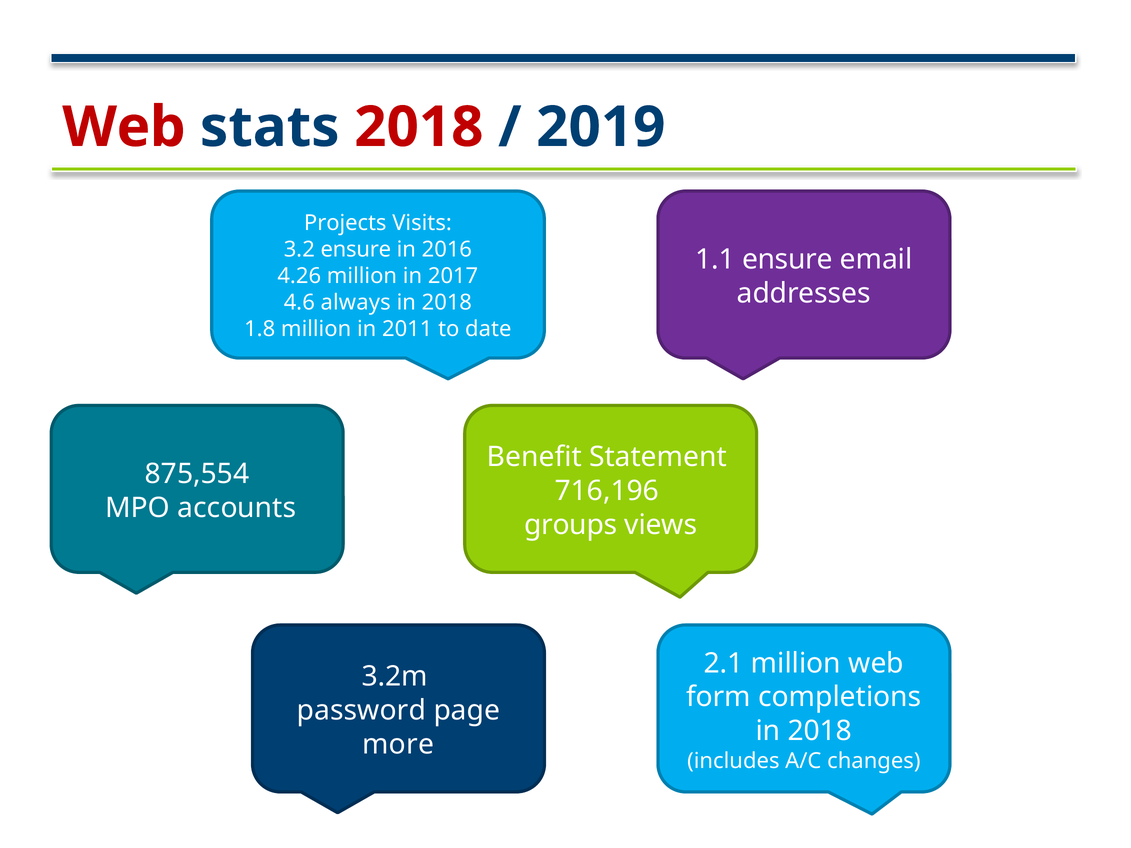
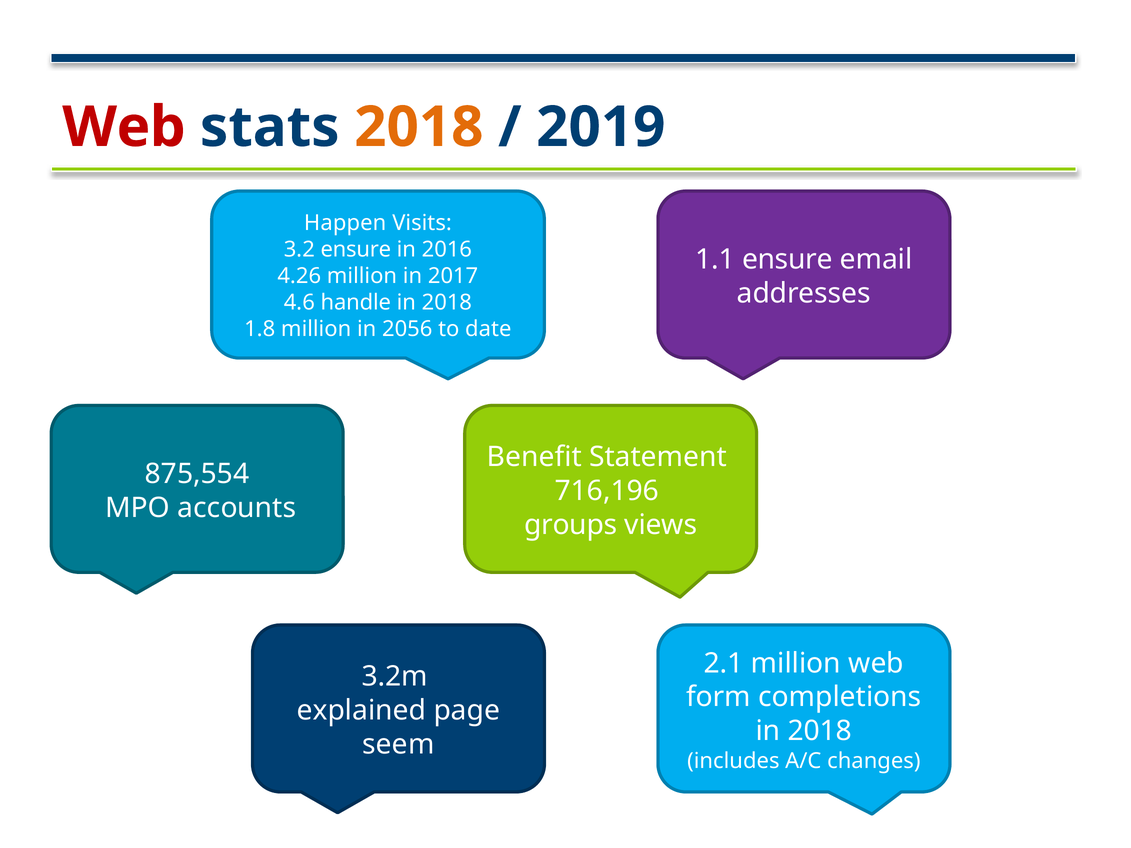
2018 colour: red -> orange (419, 127)
Projects: Projects -> Happen (345, 223)
always: always -> handle (356, 303)
2011: 2011 -> 2056 (407, 329)
password: password -> explained (361, 711)
more: more -> seem (398, 745)
